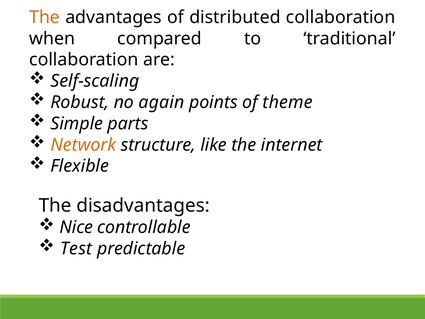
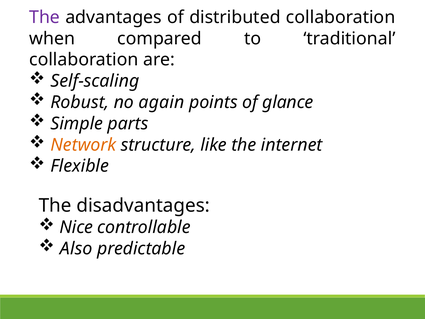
The colour: orange -> purple (45, 17)
theme: theme -> glance (288, 102)
Test: Test -> Also (76, 248)
